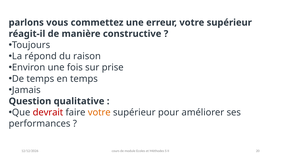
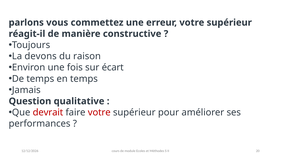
répond: répond -> devons (41, 56)
prise: prise -> écart (113, 68)
votre colour: orange -> red (99, 112)
